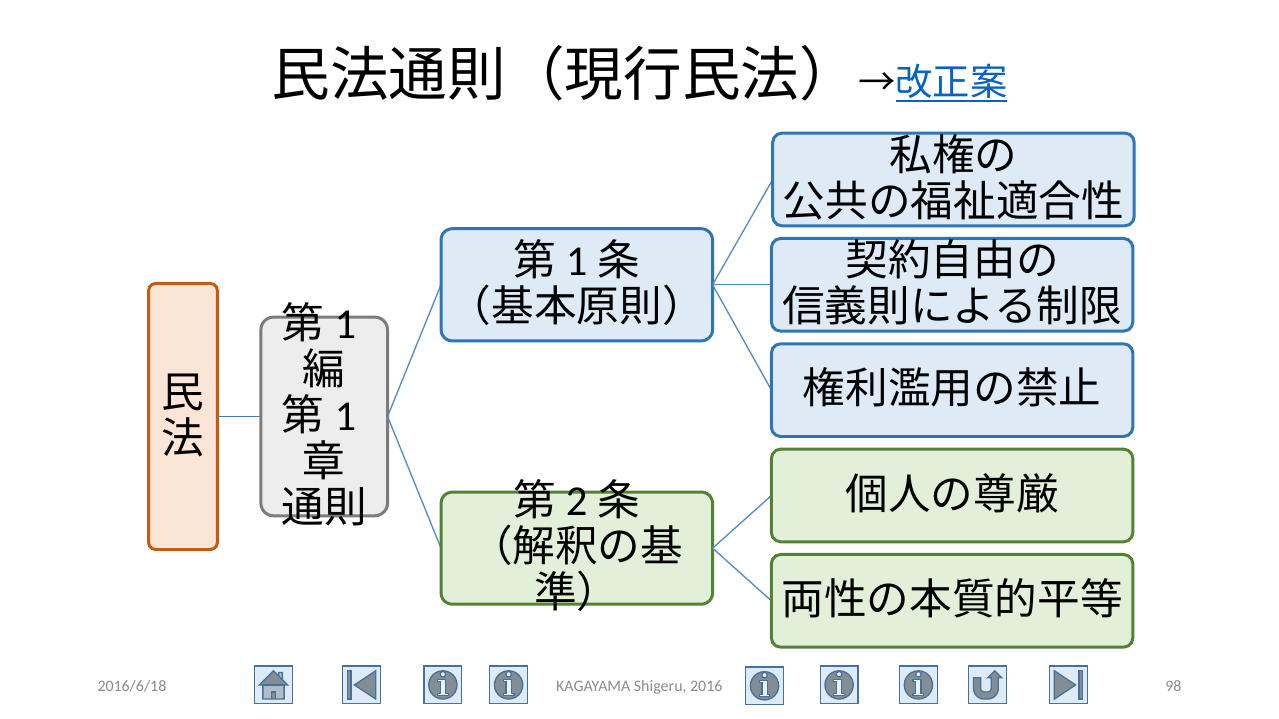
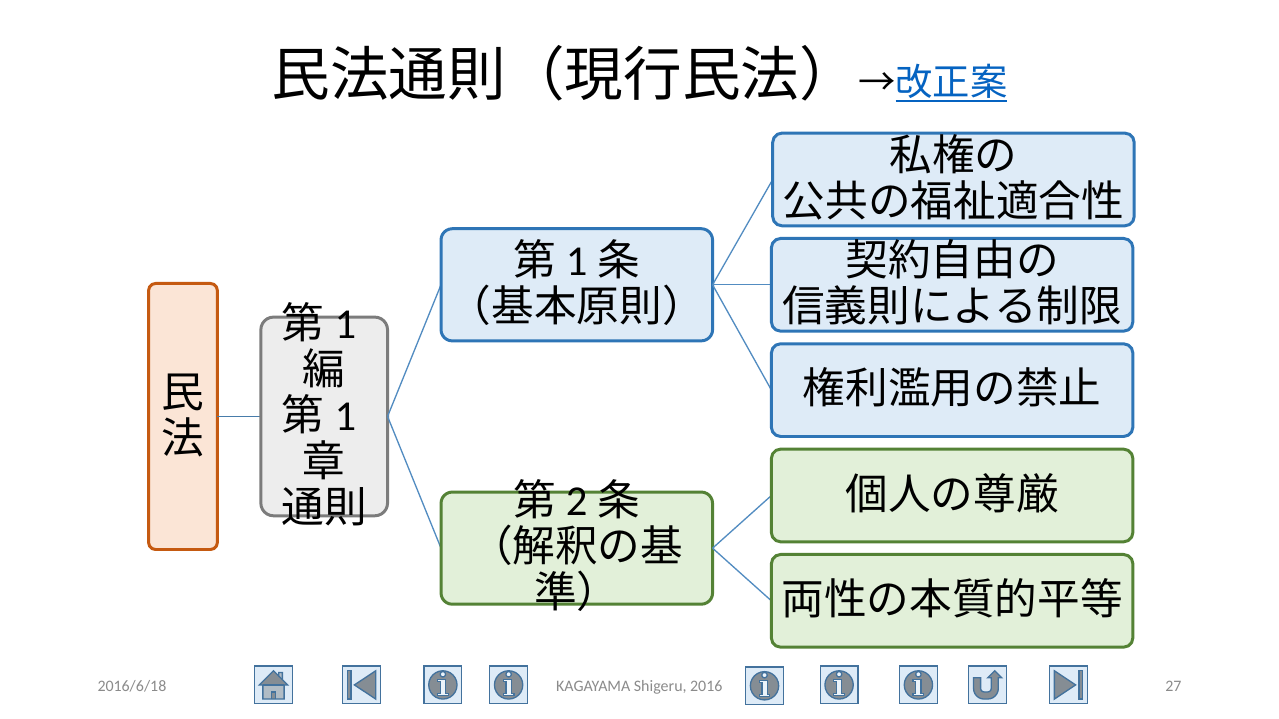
98: 98 -> 27 (1173, 687)
